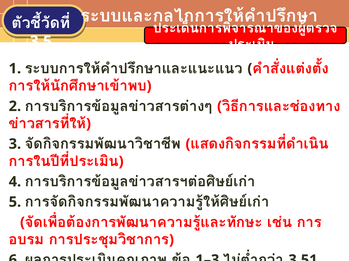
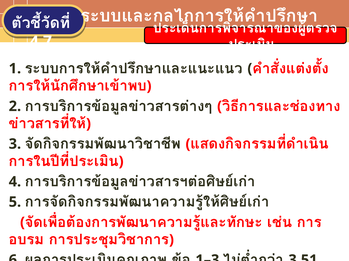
3.5: 3.5 -> 4.7 (41, 42)
